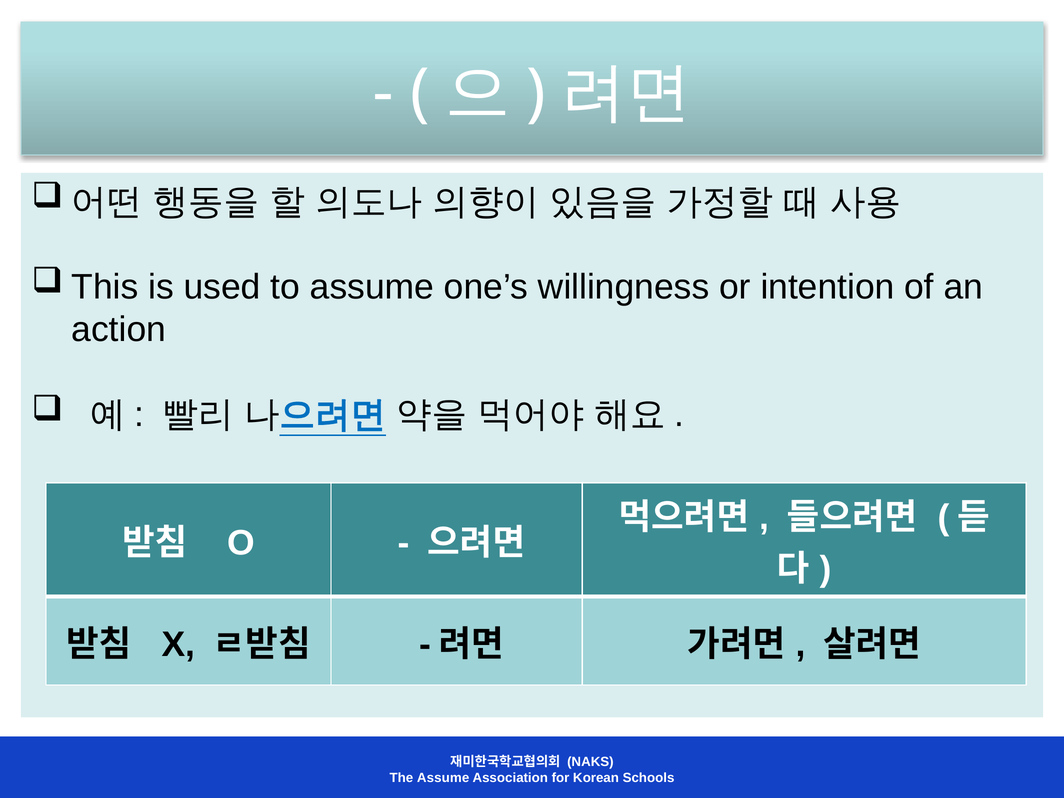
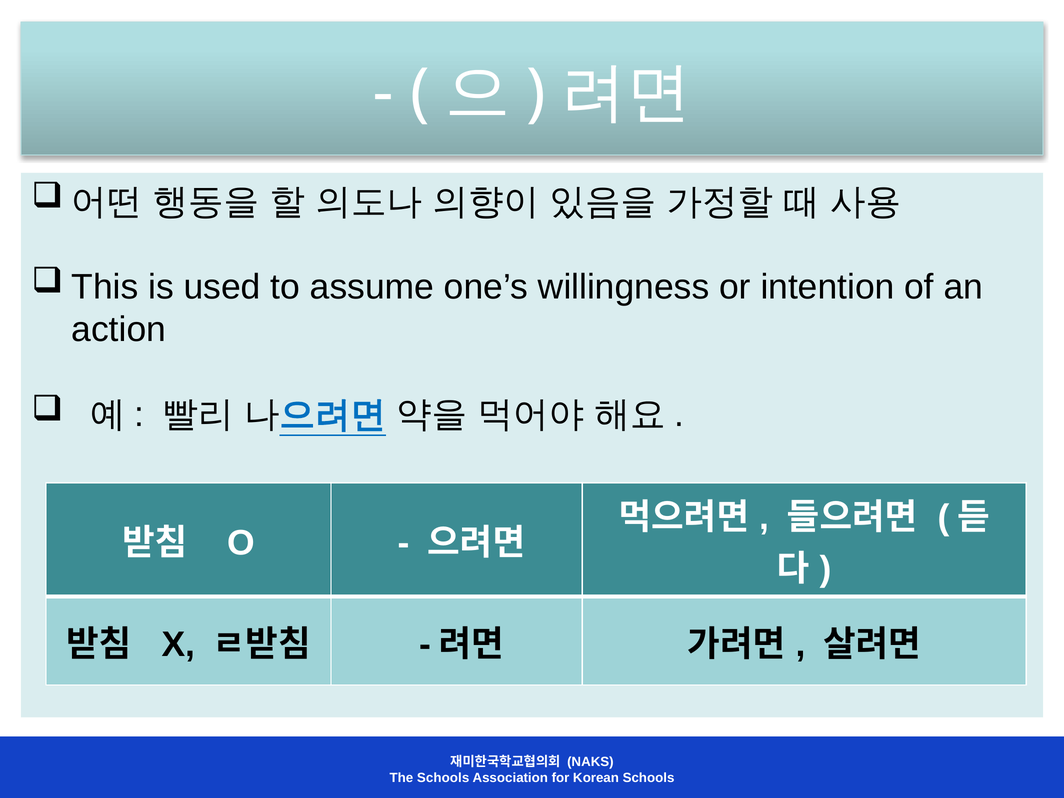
The Assume: Assume -> Schools (443, 778)
